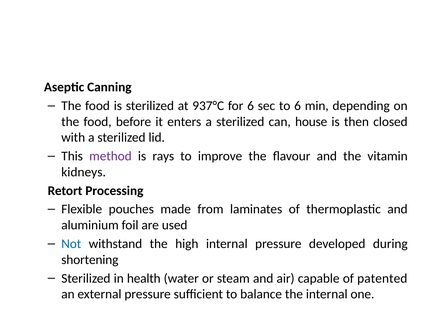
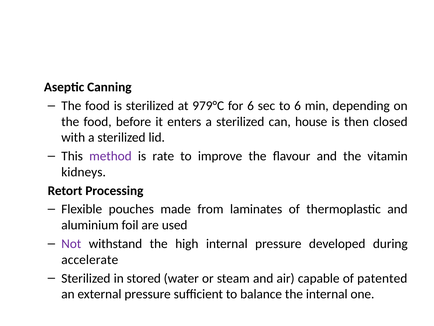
937°C: 937°C -> 979°C (208, 106)
rays: rays -> rate (163, 156)
Not colour: blue -> purple (71, 243)
shortening: shortening -> accelerate (90, 259)
health: health -> stored (144, 278)
